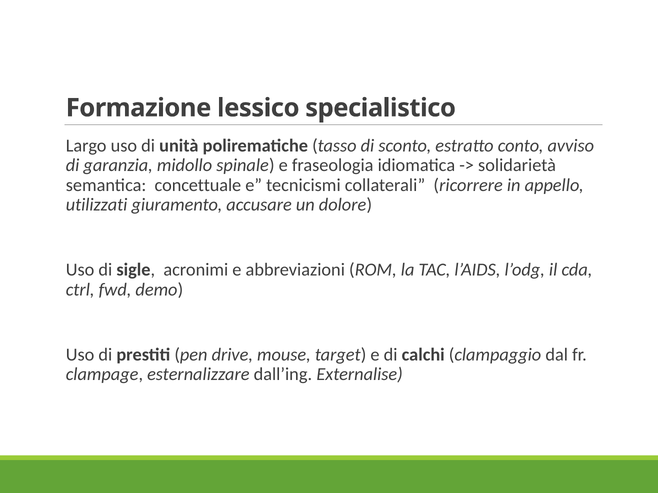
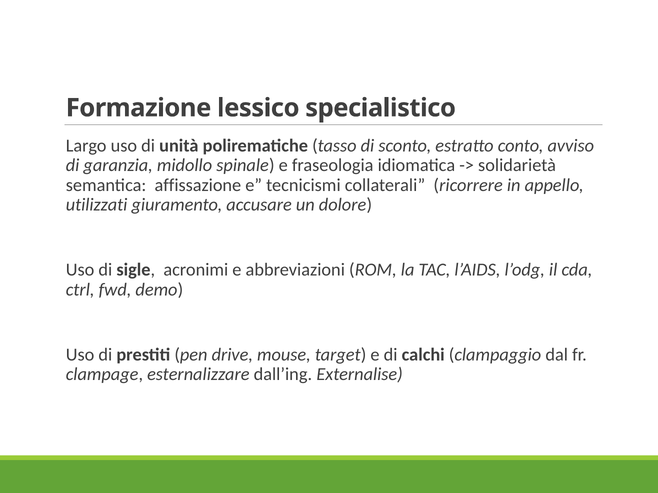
concettuale: concettuale -> affissazione (198, 185)
